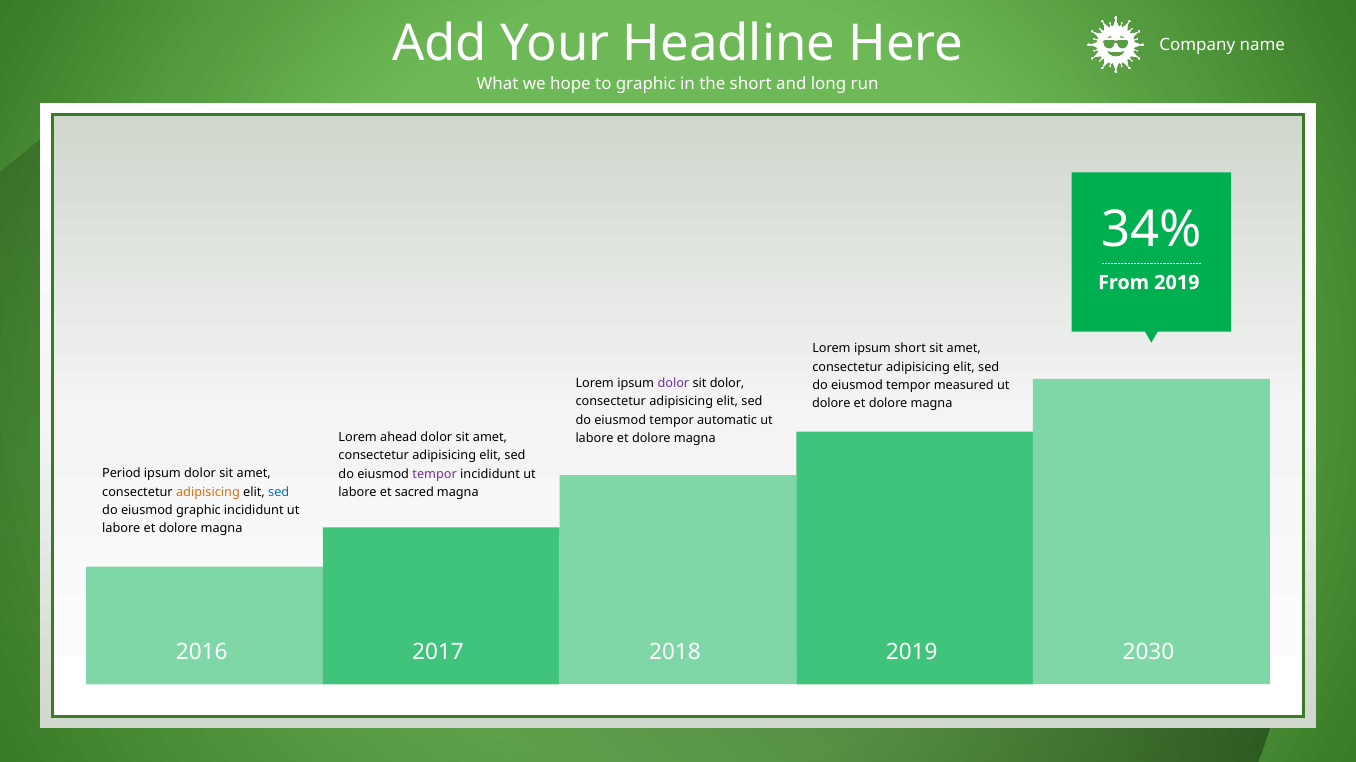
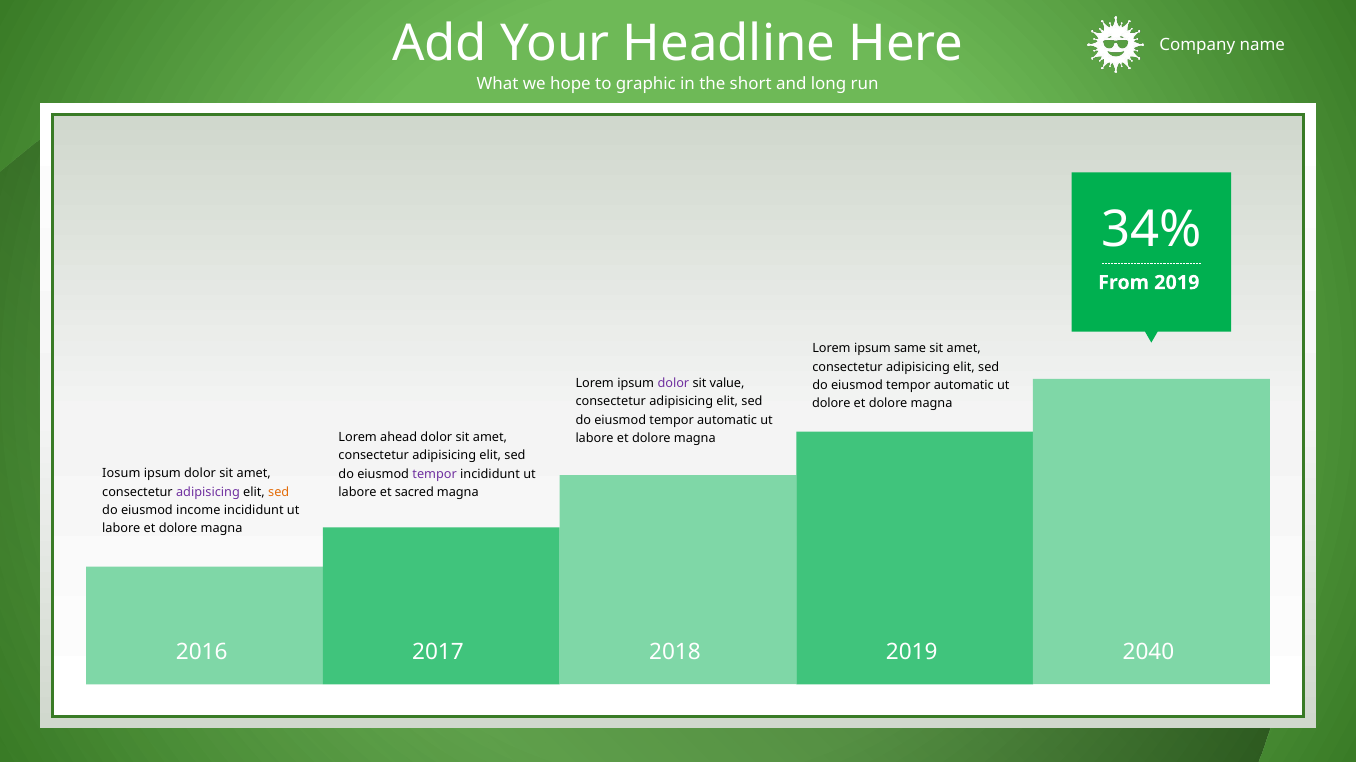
ipsum short: short -> same (910, 349)
sit dolor: dolor -> value (727, 384)
measured: measured -> automatic (964, 386)
Period: Period -> Iosum (121, 474)
adipisicing colour: orange -> purple (208, 492)
sed colour: blue -> orange (279, 492)
eiusmod graphic: graphic -> income (198, 511)
2030: 2030 -> 2040 (1149, 652)
